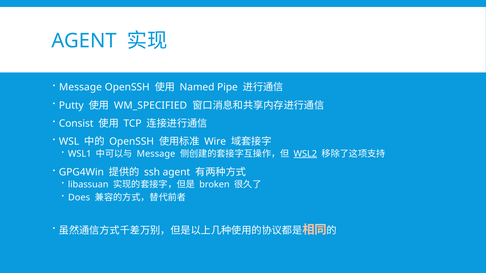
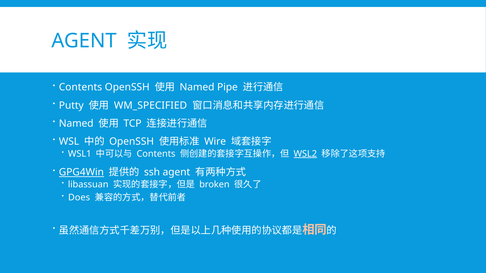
Message: Message -> Contents (81, 87)
Consist: Consist -> Named (76, 124)
Message: Message -> Contents (156, 154)
GPG4Win underline: none -> present (81, 172)
